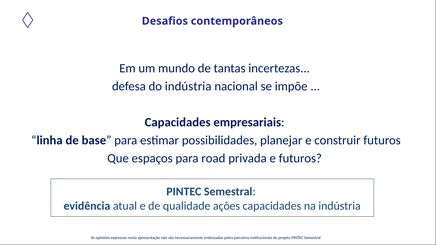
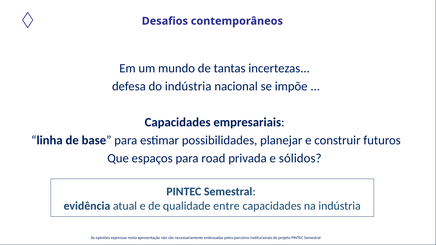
e futuros: futuros -> sólidos (300, 158)
ações: ações -> entre (226, 206)
